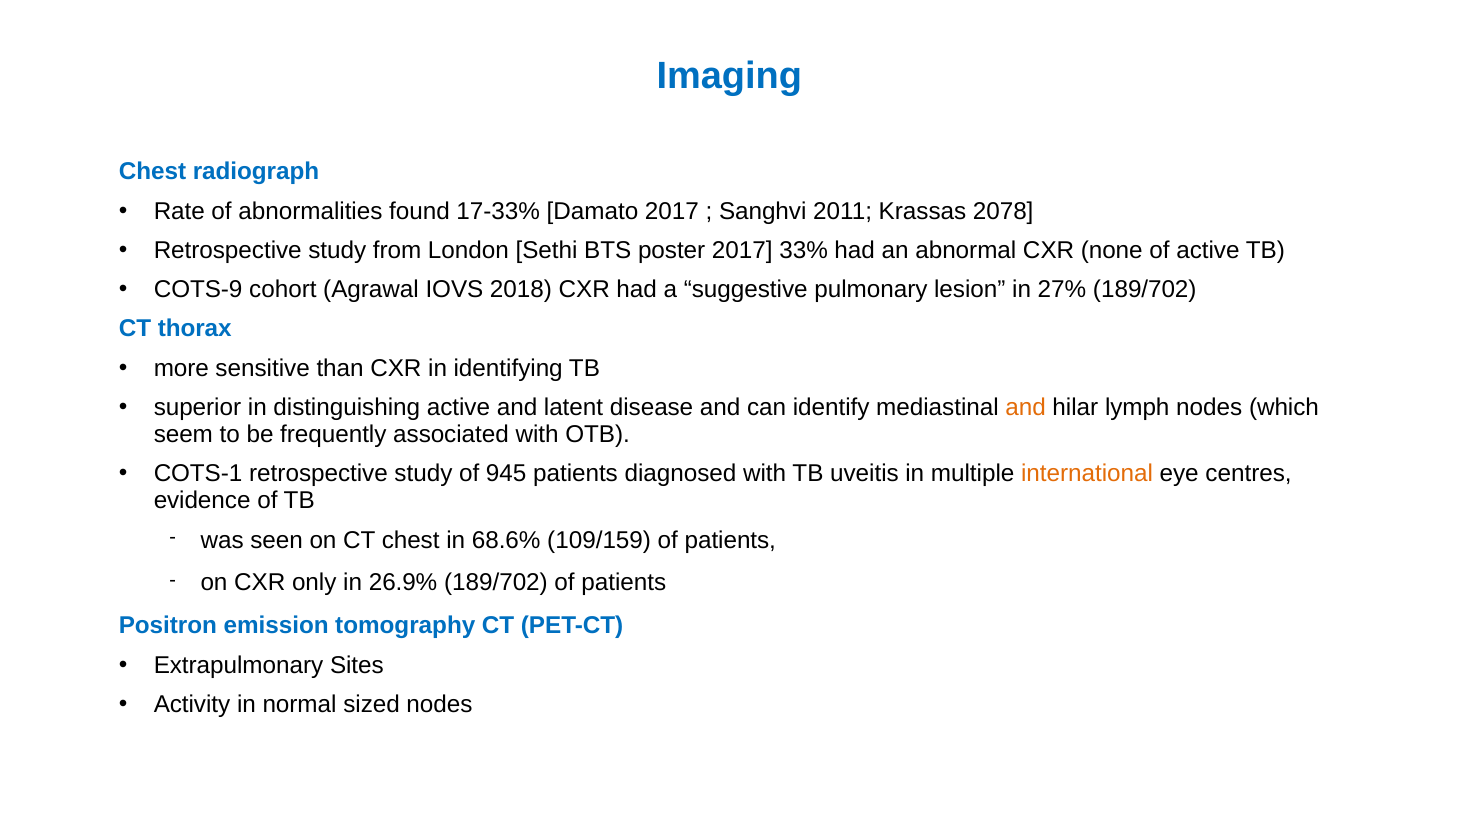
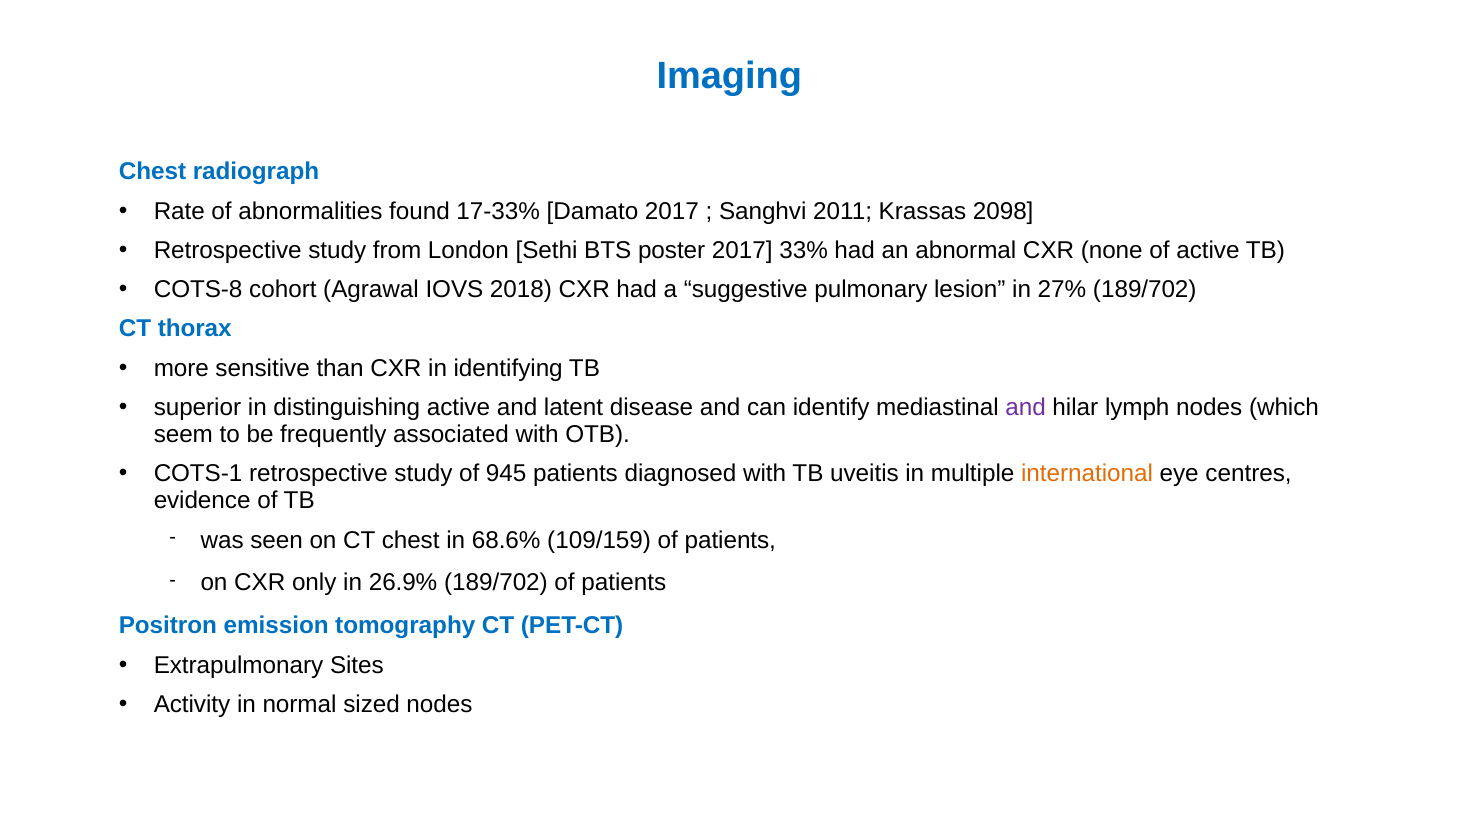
2078: 2078 -> 2098 (1003, 211)
COTS-9: COTS-9 -> COTS-8 (198, 290)
and colour: orange -> purple (1026, 407)
